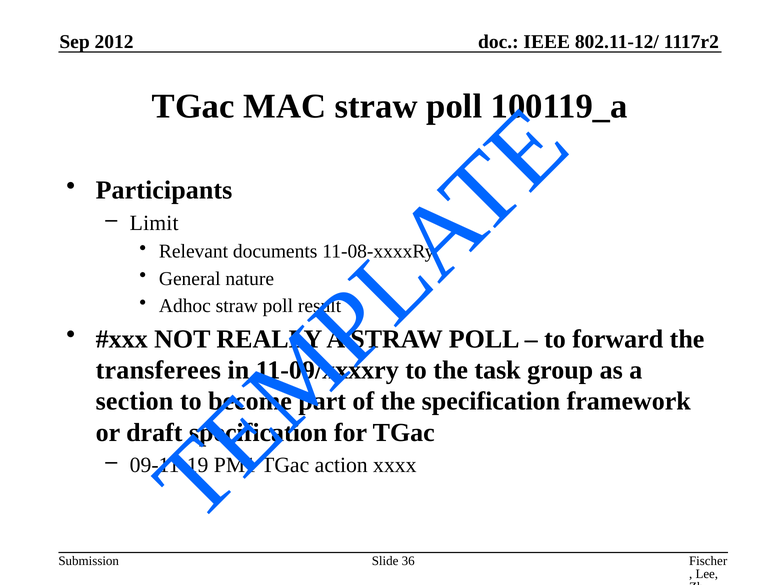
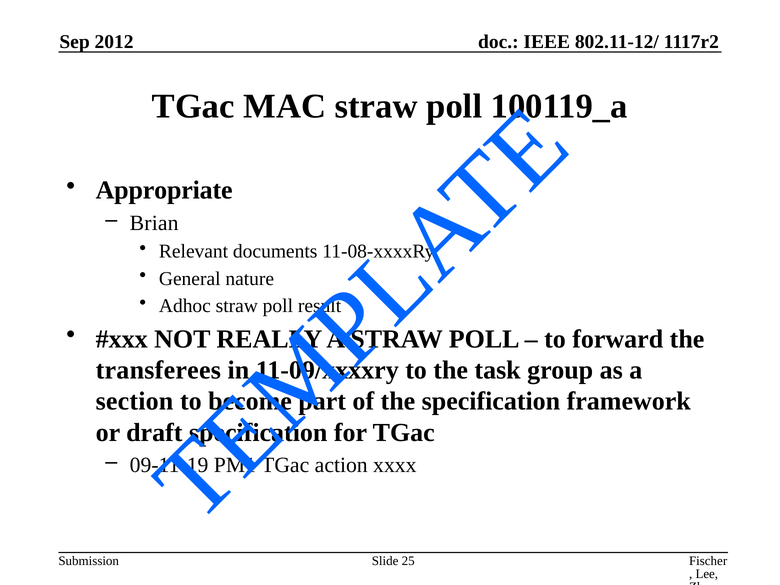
Participants: Participants -> Appropriate (164, 190)
Limit: Limit -> Brian (154, 223)
36: 36 -> 25 (408, 561)
